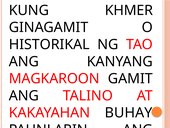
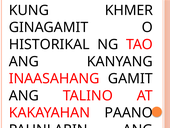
MAGKAROON: MAGKAROON -> INAASAHANG (54, 78)
BUHAY: BUHAY -> PAANO (129, 112)
